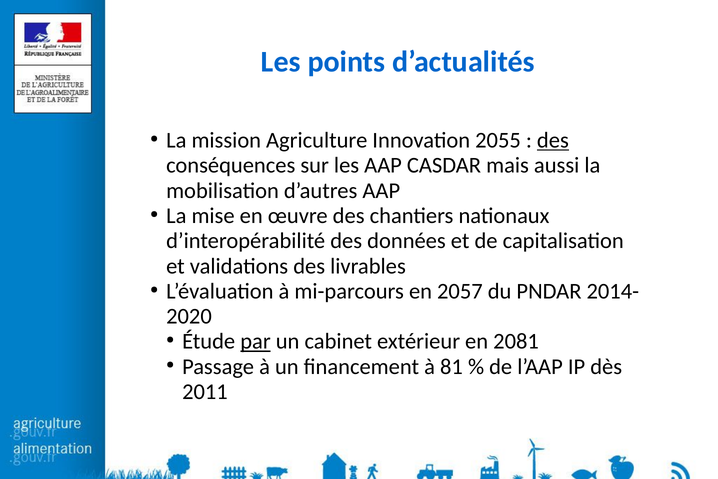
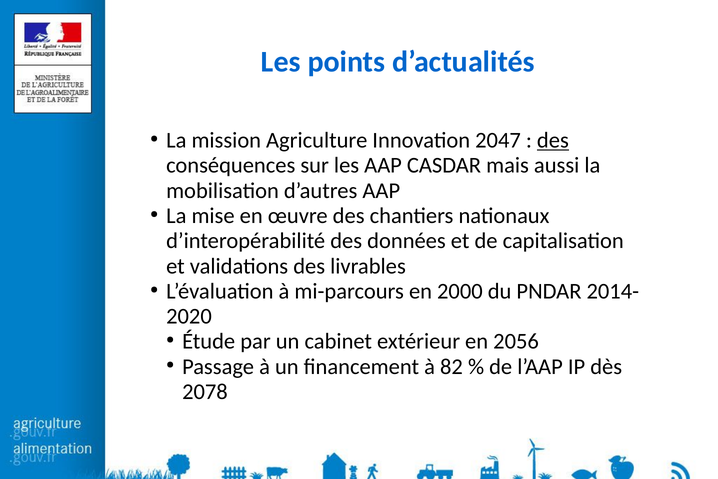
2055: 2055 -> 2047 (498, 140)
2057: 2057 -> 2000 (460, 291)
par underline: present -> none (256, 341)
2081: 2081 -> 2056 (516, 341)
81: 81 -> 82 (451, 366)
2011: 2011 -> 2078 (205, 392)
